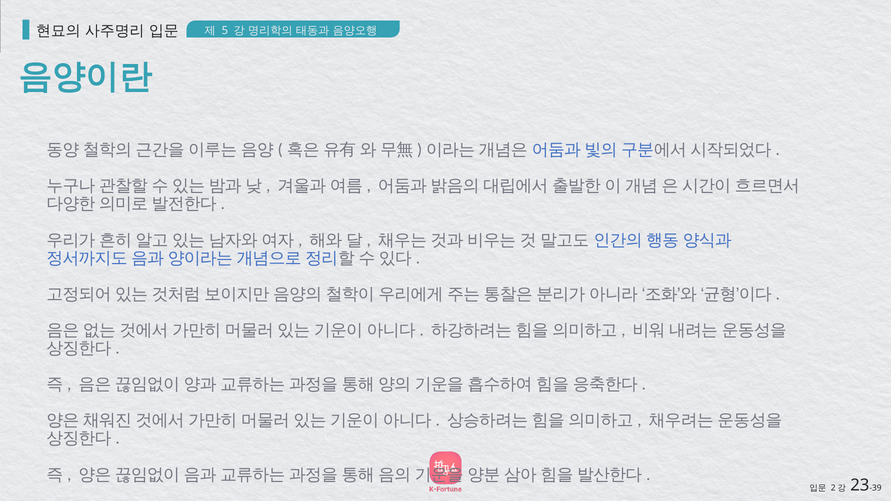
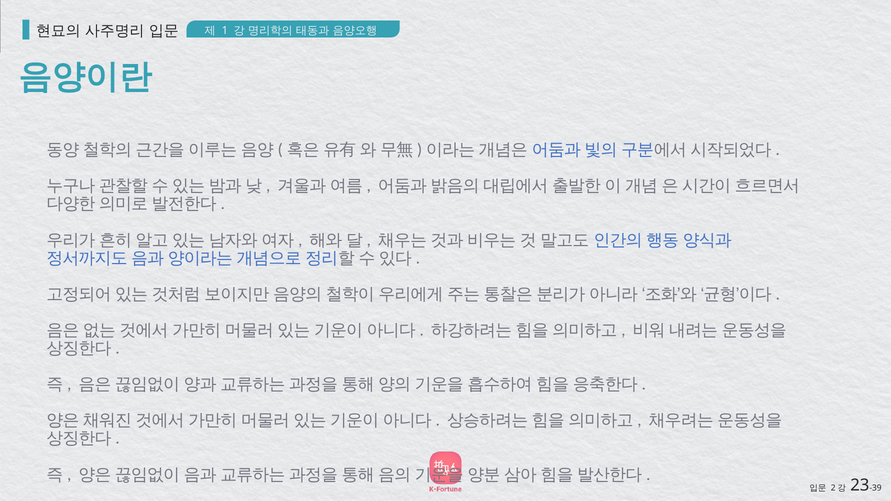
5: 5 -> 1 (225, 31)
